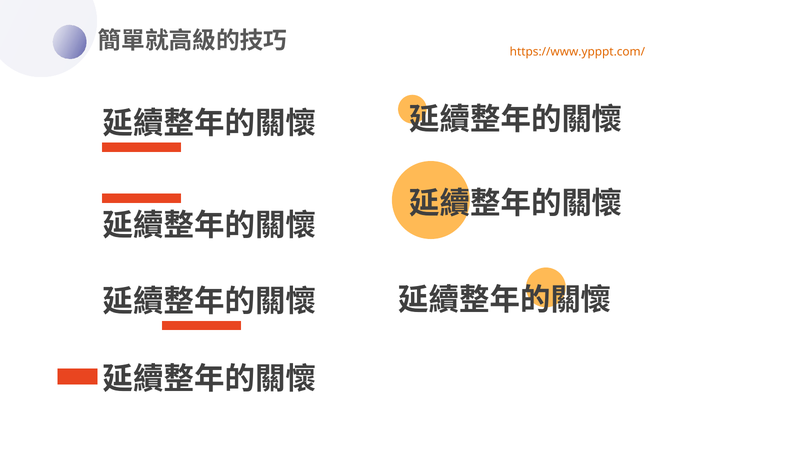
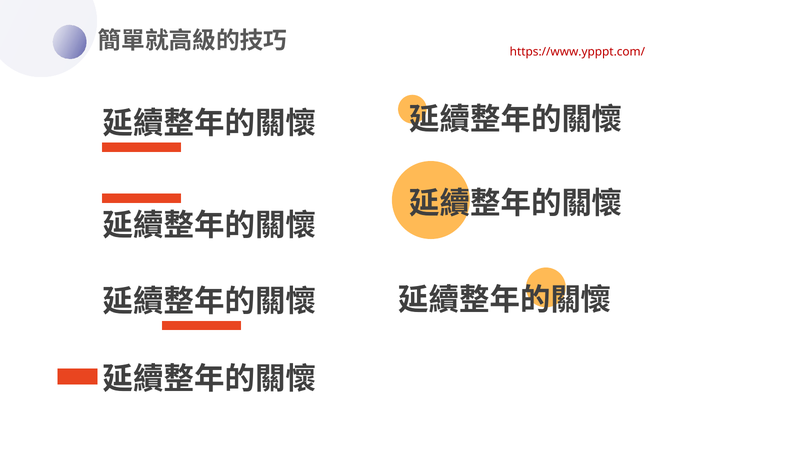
https://www.ypppt.com/ colour: orange -> red (577, 52)
